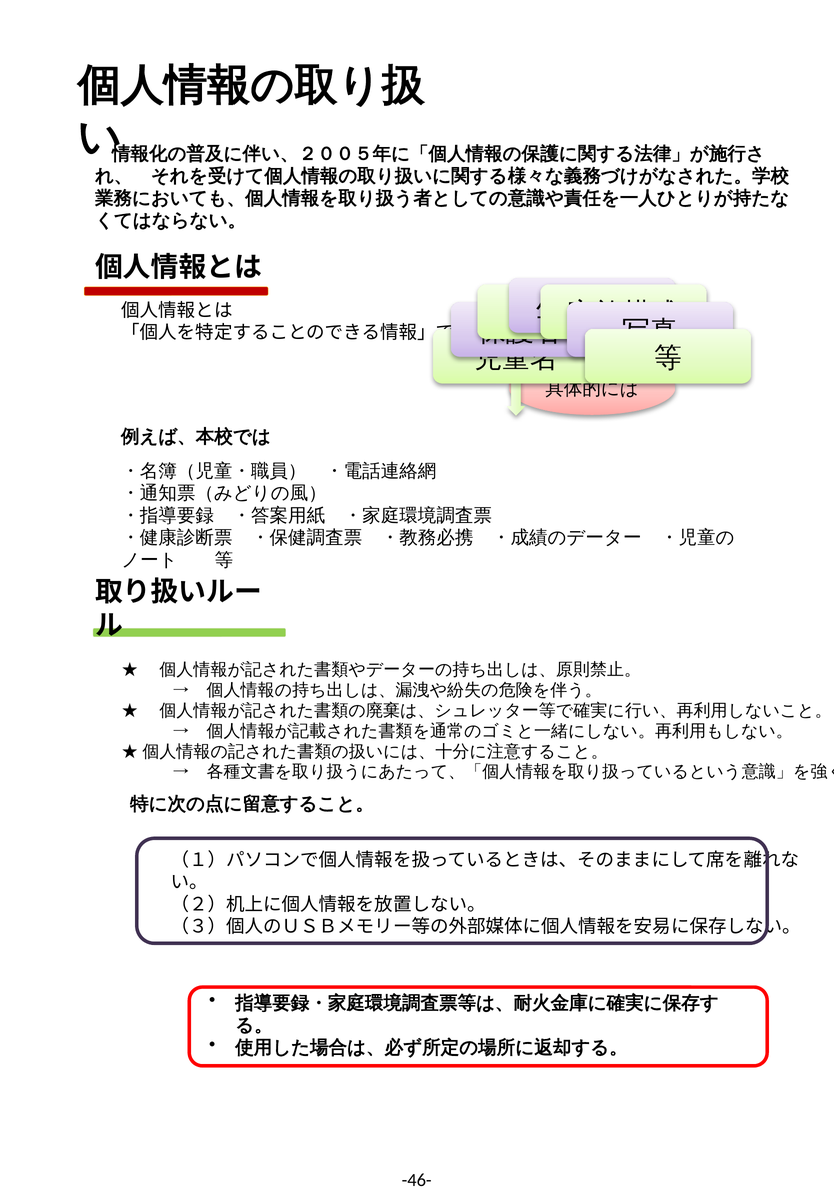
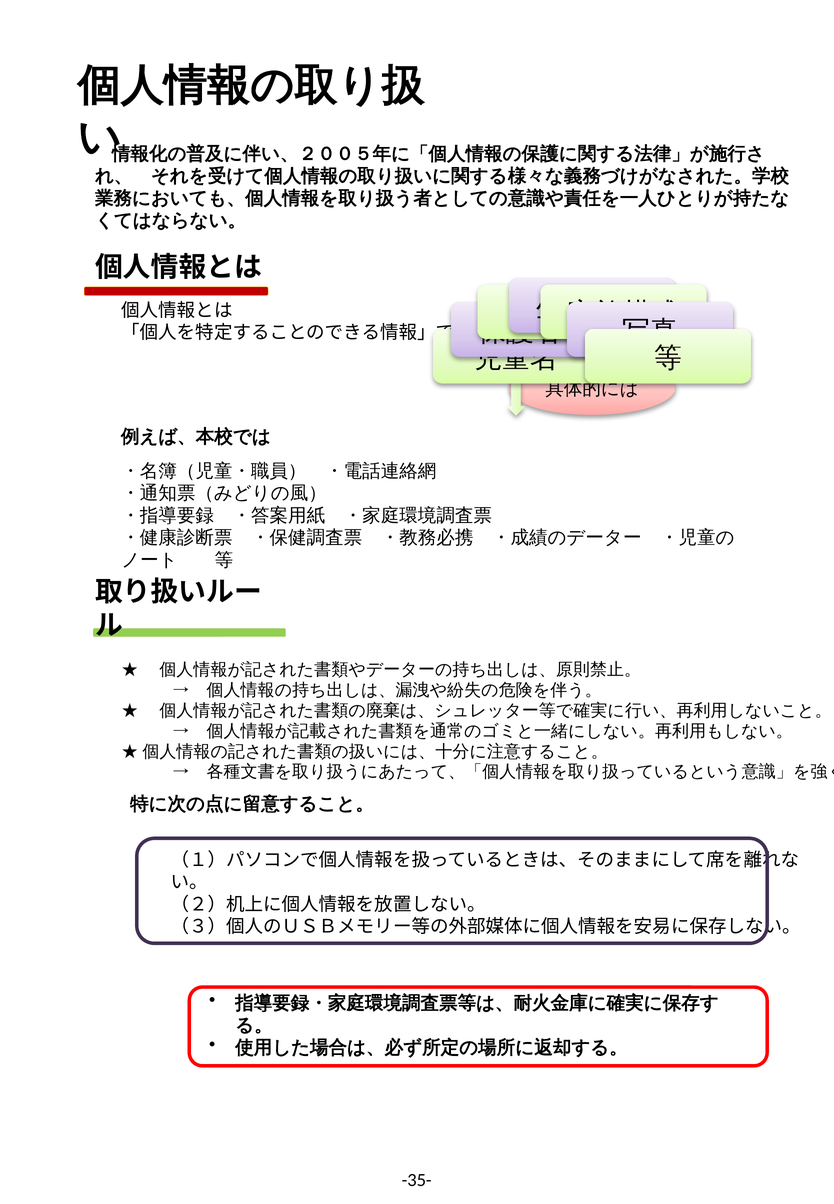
-46-: -46- -> -35- (417, 1181)
